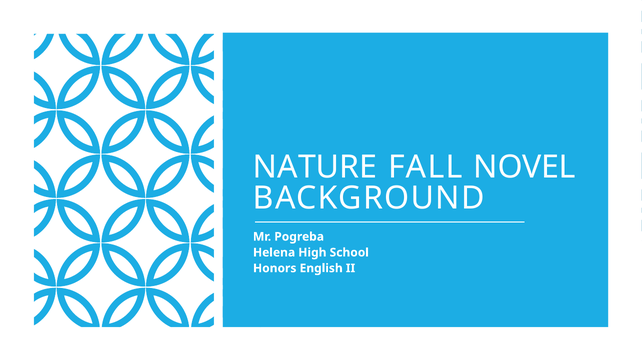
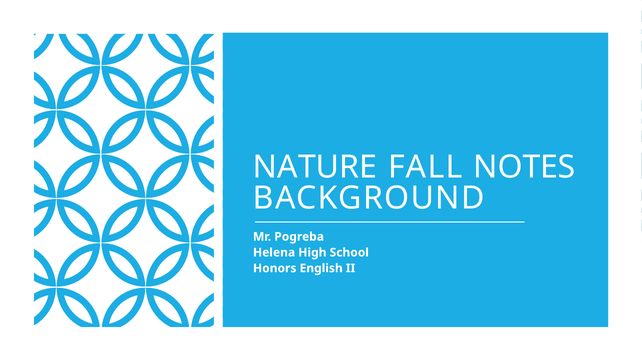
NOVEL: NOVEL -> NOTES (524, 167)
